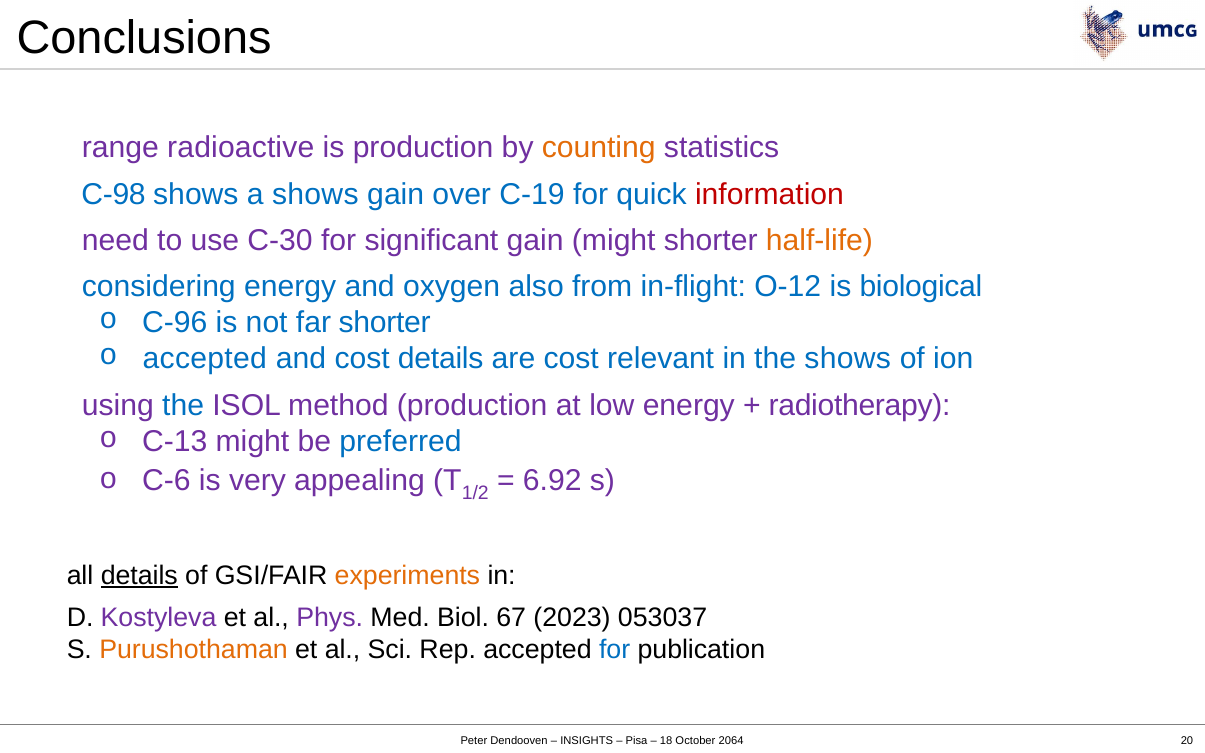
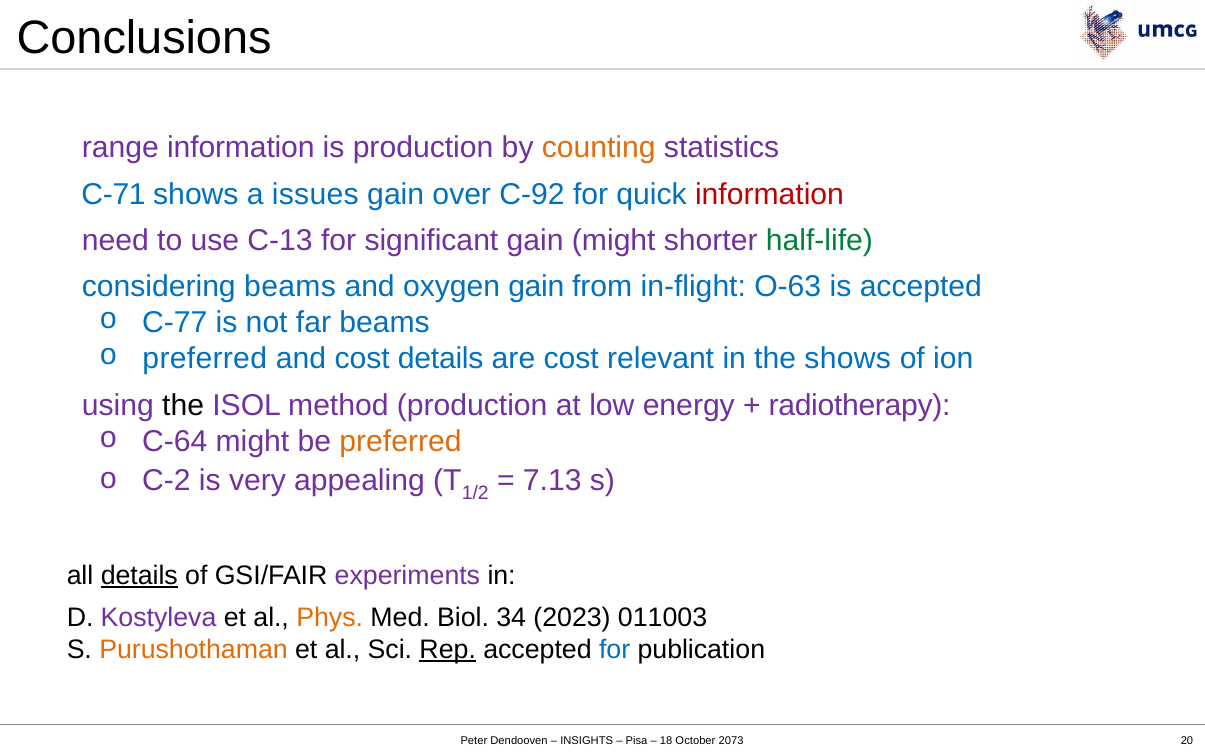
range radioactive: radioactive -> information (241, 148)
C-98: C-98 -> C-71 (114, 194)
a shows: shows -> issues (315, 194)
C-19: C-19 -> C-92 (532, 194)
C-30: C-30 -> C-13 (280, 240)
half-life colour: orange -> green (819, 240)
considering energy: energy -> beams (290, 287)
oxygen also: also -> gain (536, 287)
O-12: O-12 -> O-63 (788, 287)
is biological: biological -> accepted (921, 287)
C-96: C-96 -> C-77 (175, 323)
far shorter: shorter -> beams (385, 323)
accepted: accepted -> preferred (205, 359)
the colour: blue -> black (183, 405)
C-13: C-13 -> C-64 (175, 441)
preferred colour: blue -> orange (401, 441)
C-6: C-6 -> C-2 (166, 481)
6.92: 6.92 -> 7.13 (552, 481)
experiments colour: orange -> purple (407, 576)
Phys colour: purple -> orange (330, 618)
67: 67 -> 34 (511, 618)
053037: 053037 -> 011003 (663, 618)
Rep underline: none -> present (448, 650)
2064: 2064 -> 2073 (731, 741)
